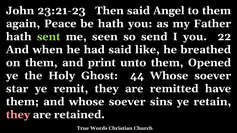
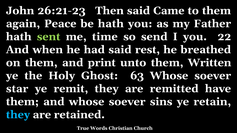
23:21-23: 23:21-23 -> 26:21-23 (61, 11)
Angel: Angel -> Came (169, 11)
seen: seen -> time (105, 37)
like: like -> rest (147, 50)
Opened: Opened -> Written (210, 63)
44: 44 -> 63 (137, 76)
they colour: pink -> light blue (18, 115)
